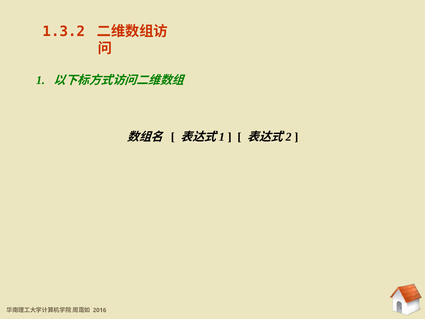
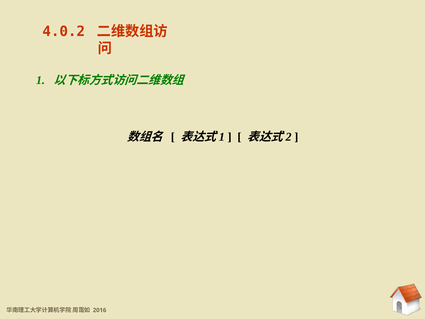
1.3.2: 1.3.2 -> 4.0.2 (64, 32)
